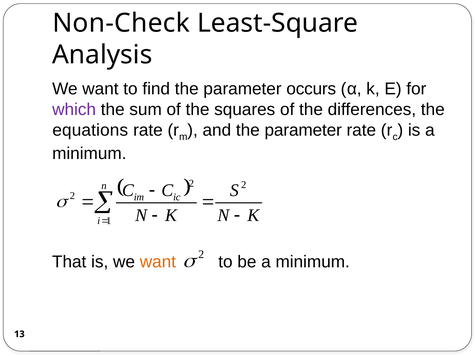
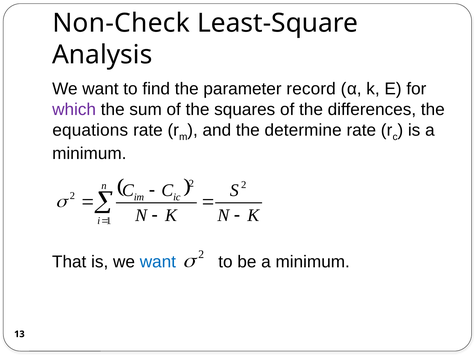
occurs: occurs -> record (311, 89)
and the parameter: parameter -> determine (303, 130)
want colour: orange -> blue (158, 262)
